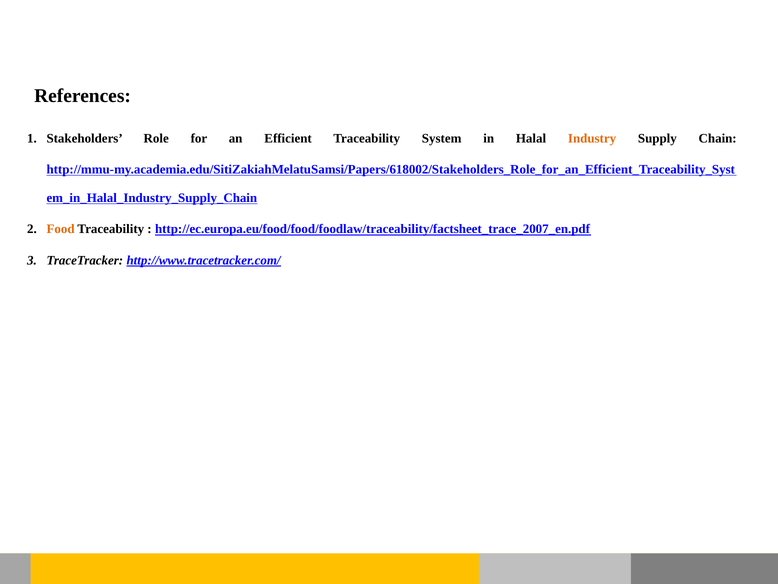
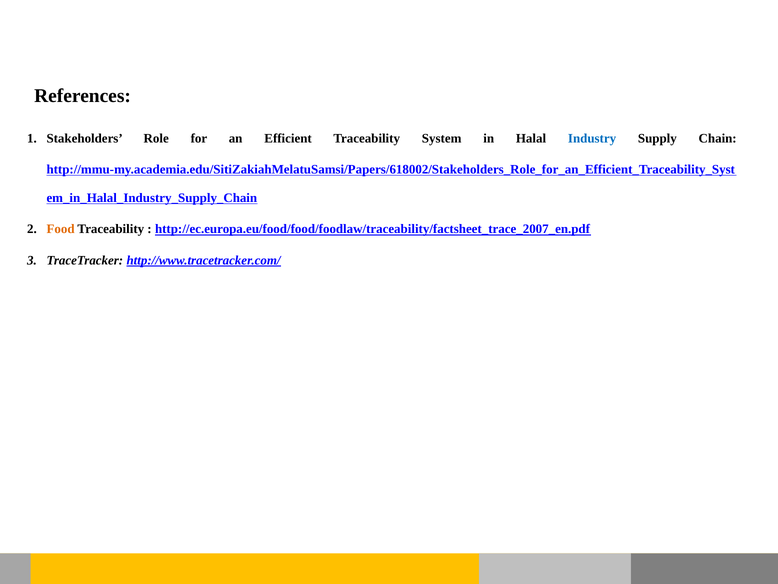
Industry colour: orange -> blue (592, 138)
